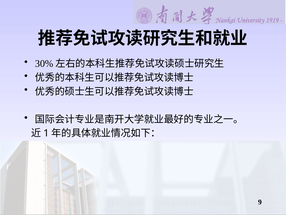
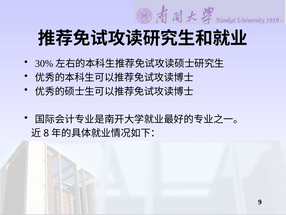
1: 1 -> 8 (46, 133)
